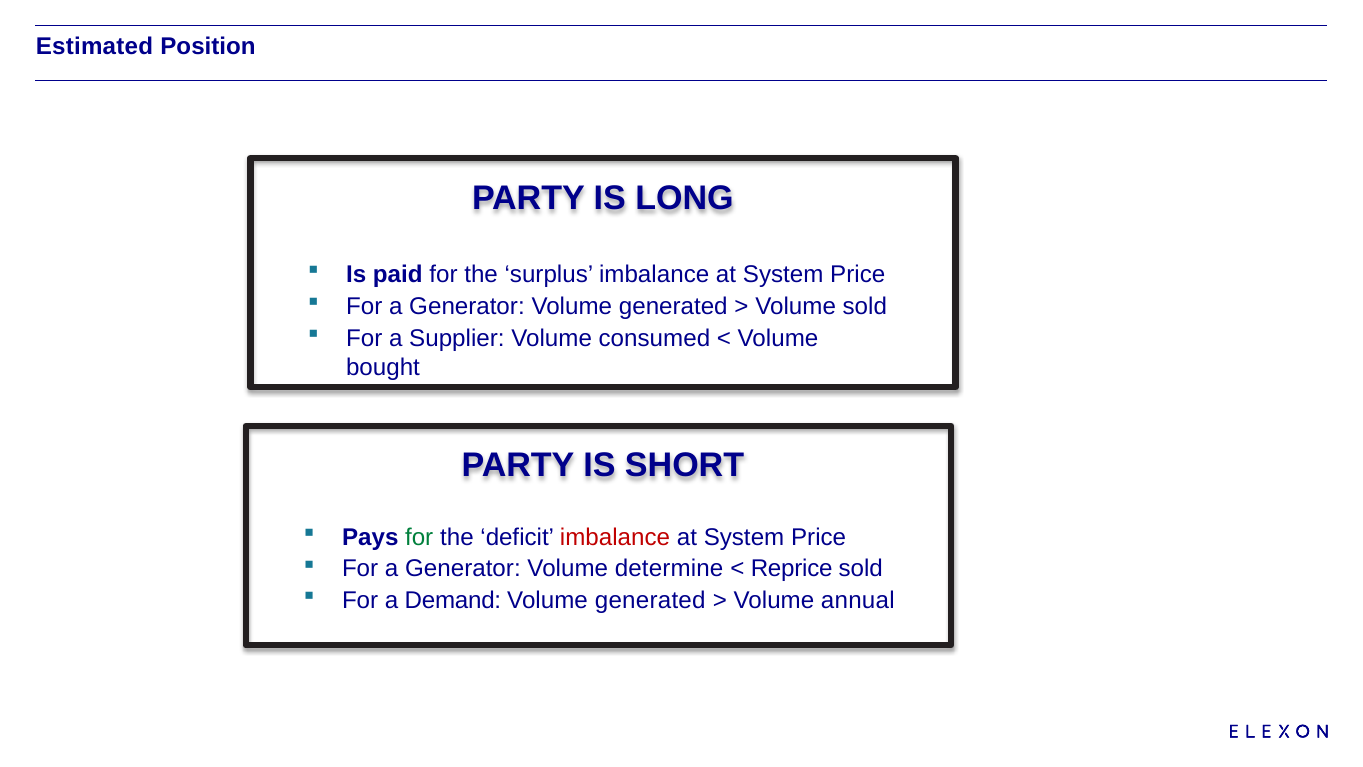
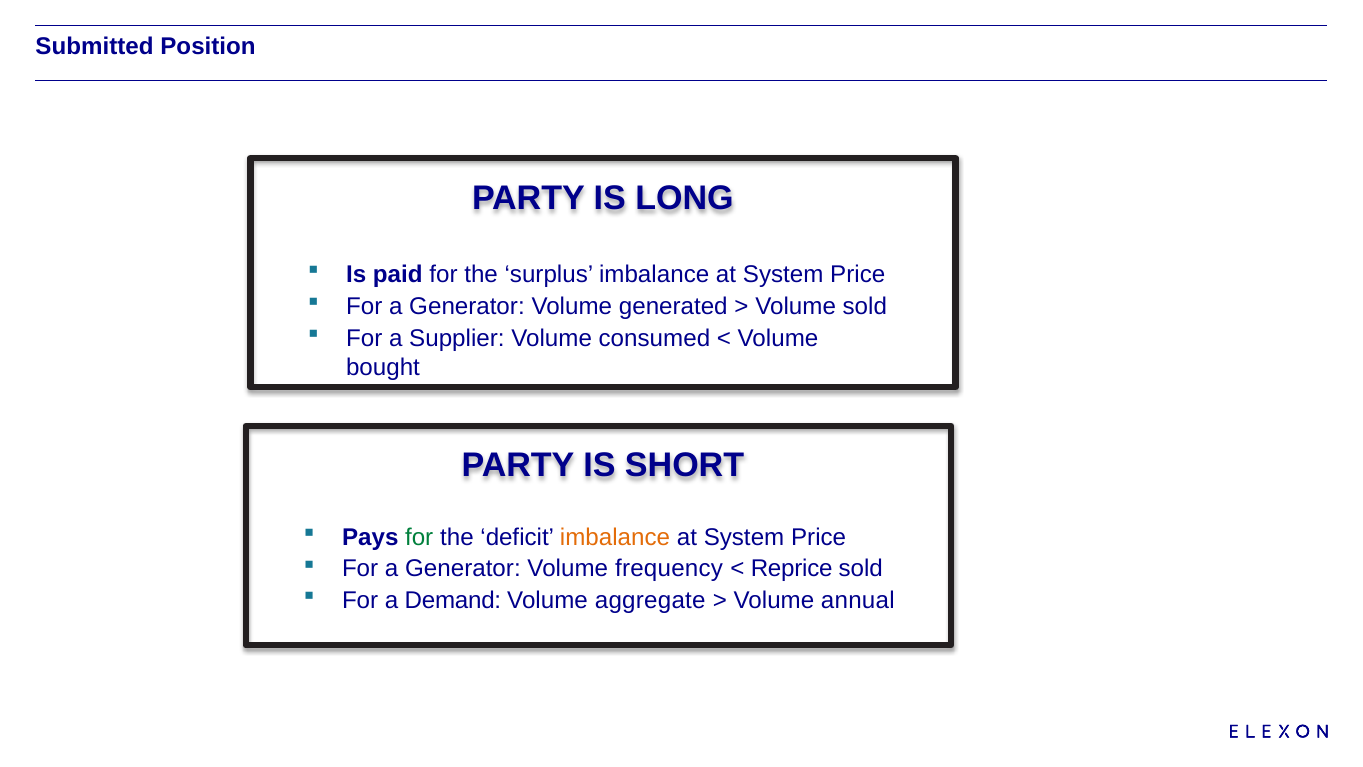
Estimated: Estimated -> Submitted (95, 47)
imbalance colour: red -> orange (615, 537)
determine: determine -> frequency (669, 569)
generated: generated -> aggregate (650, 601)
